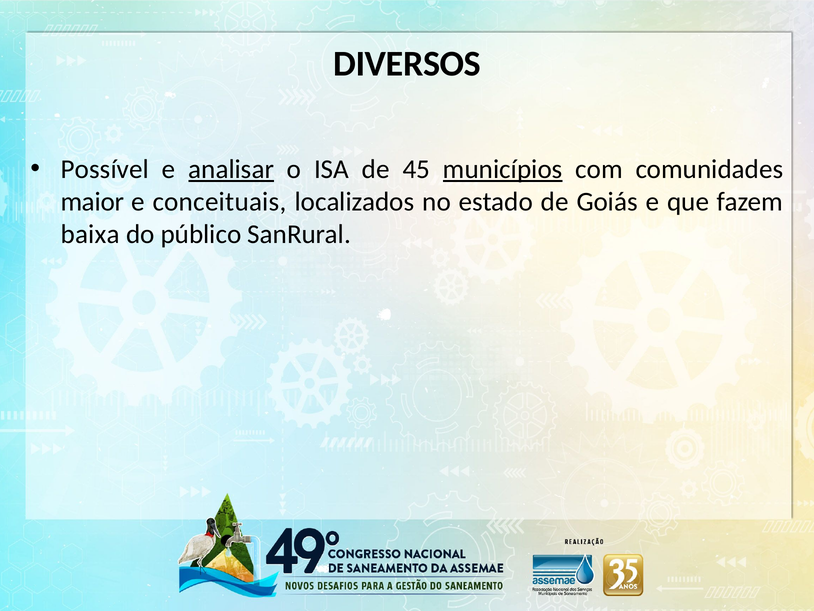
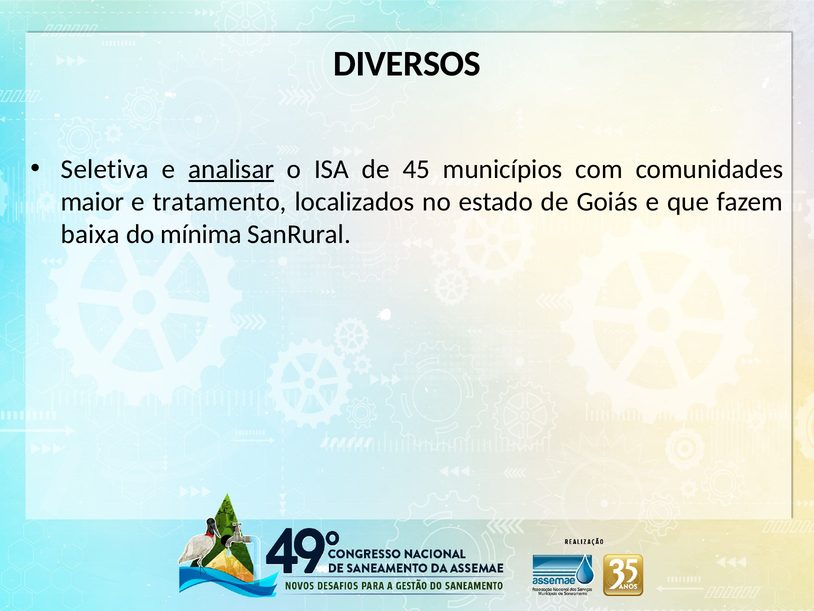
Possível: Possível -> Seletiva (105, 169)
municípios underline: present -> none (503, 169)
conceituais: conceituais -> tratamento (220, 202)
público: público -> mínima (201, 234)
